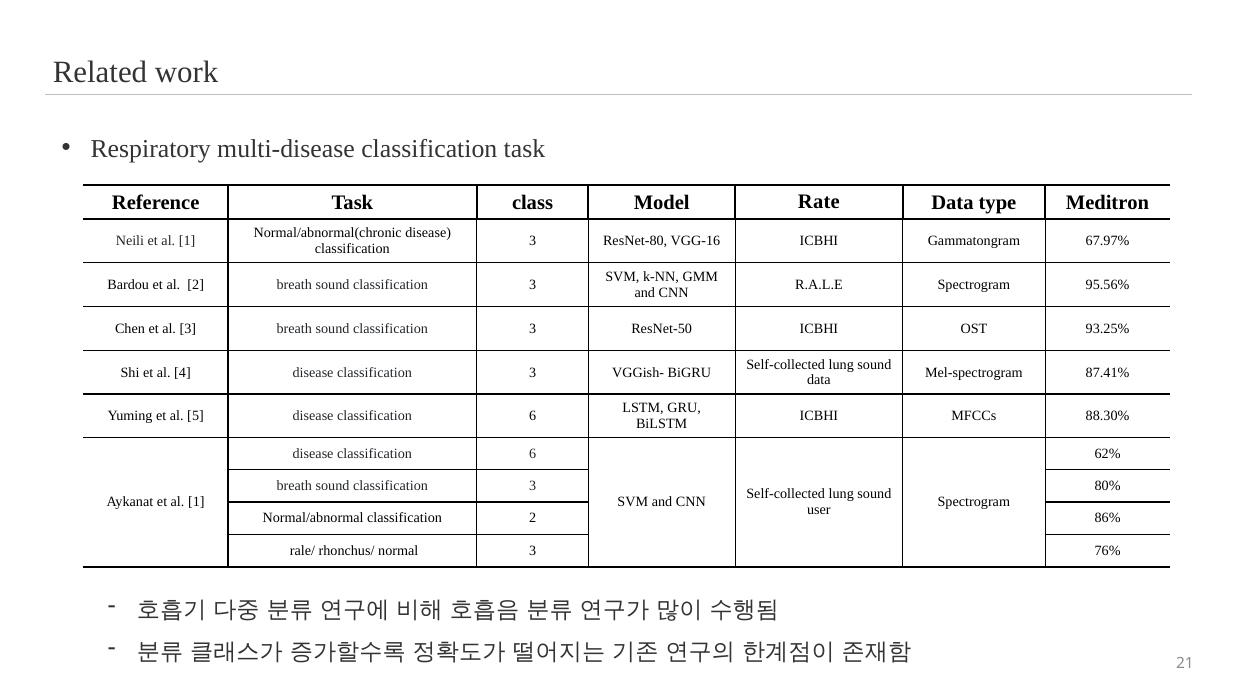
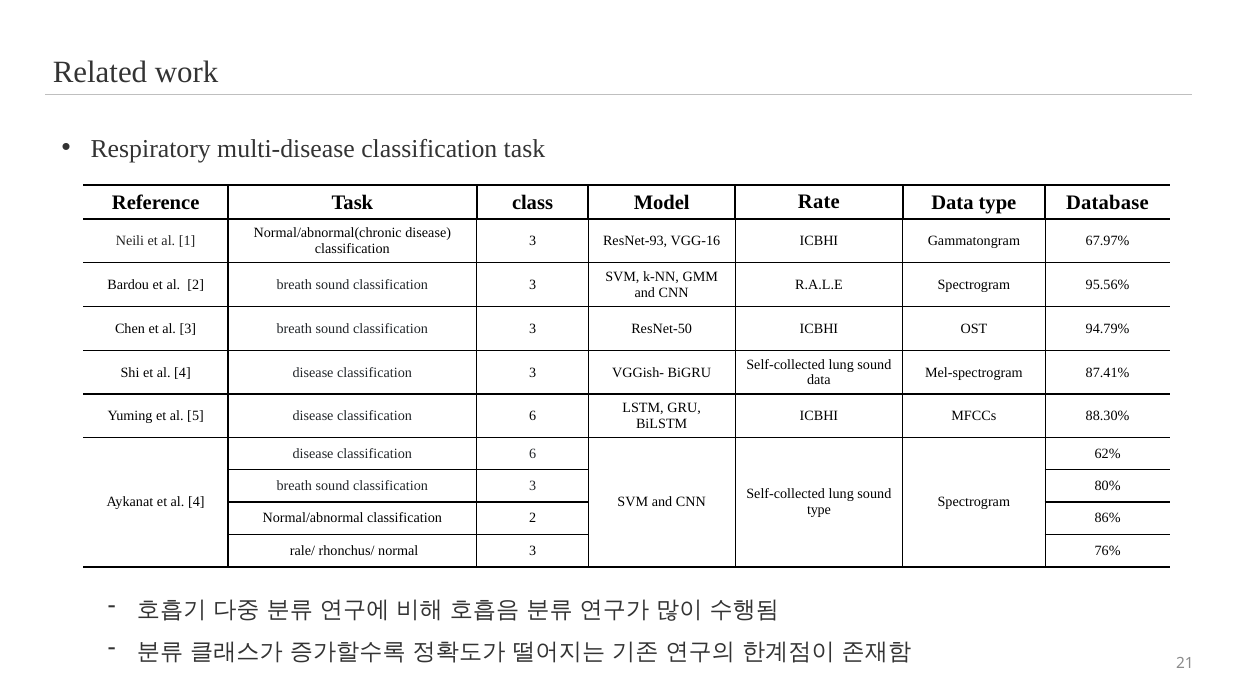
Meditron: Meditron -> Database (1107, 202)
ResNet-80: ResNet-80 -> ResNet-93 (635, 241)
93.25%: 93.25% -> 94.79% (1108, 329)
Aykanat et al 1: 1 -> 4 (196, 502)
user: user -> type (819, 510)
